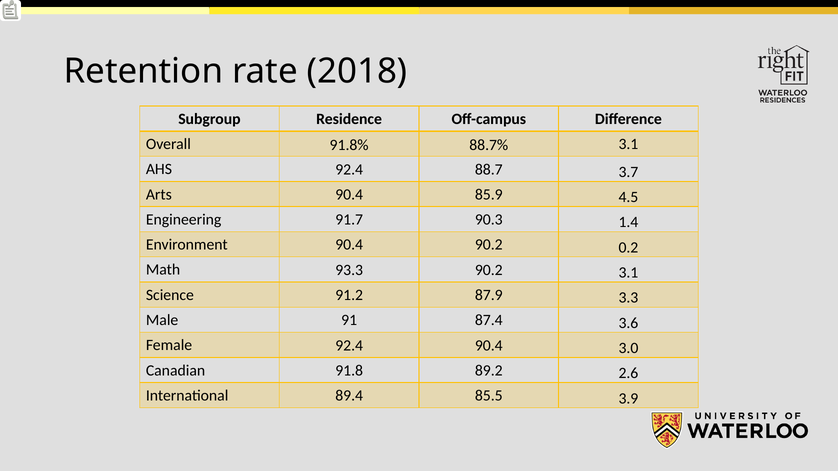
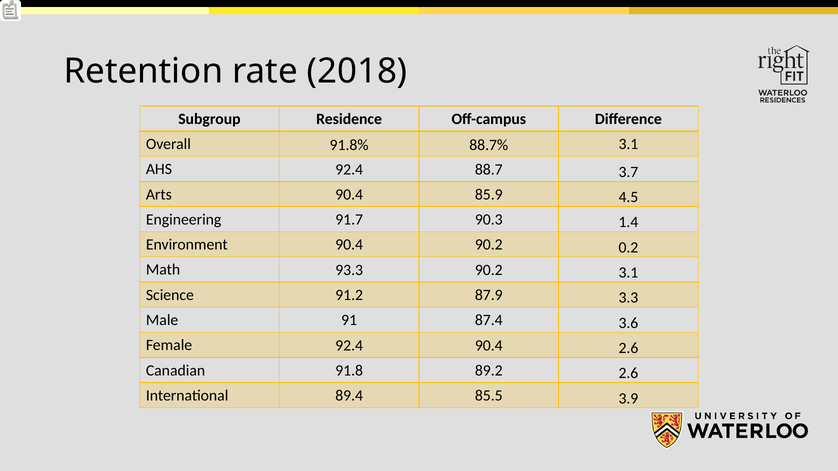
90.4 3.0: 3.0 -> 2.6 (628, 348)
